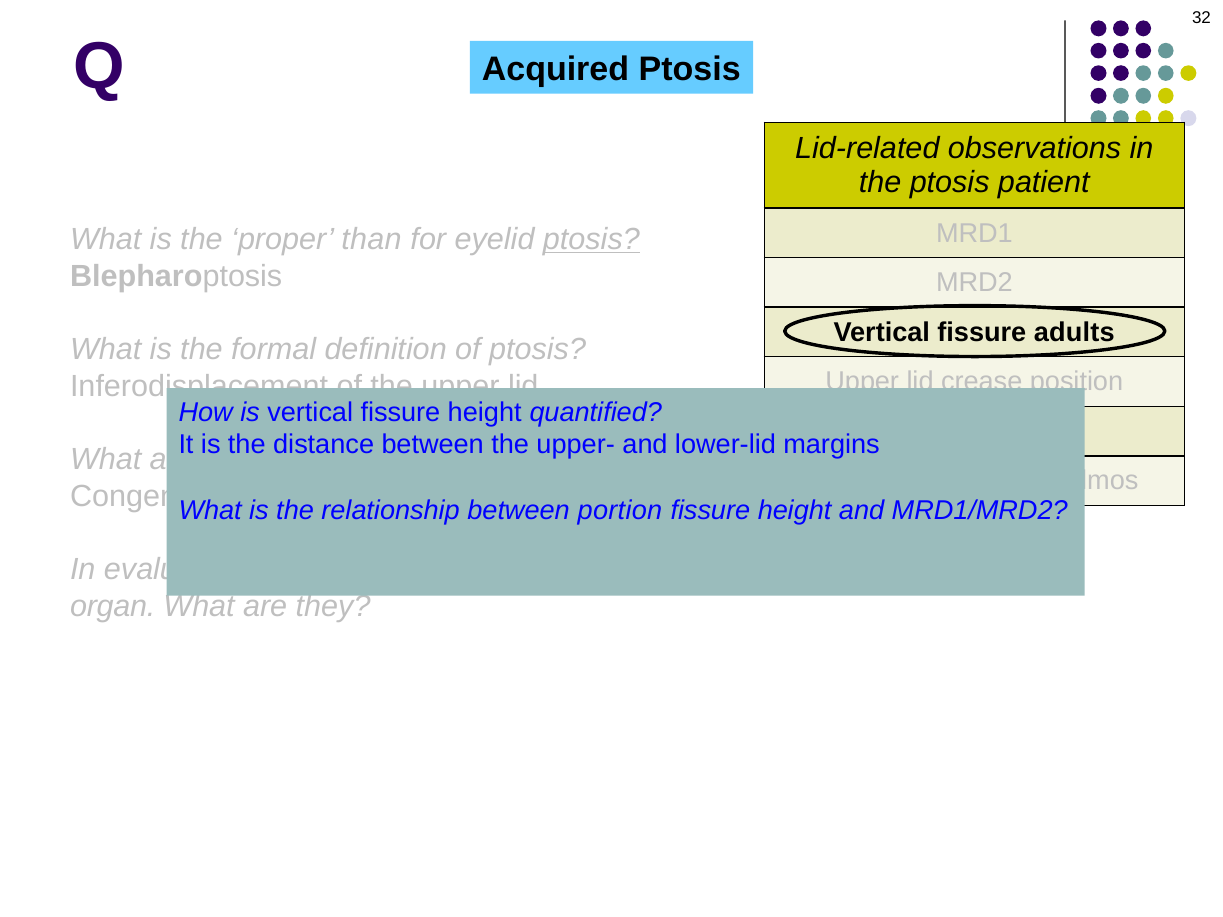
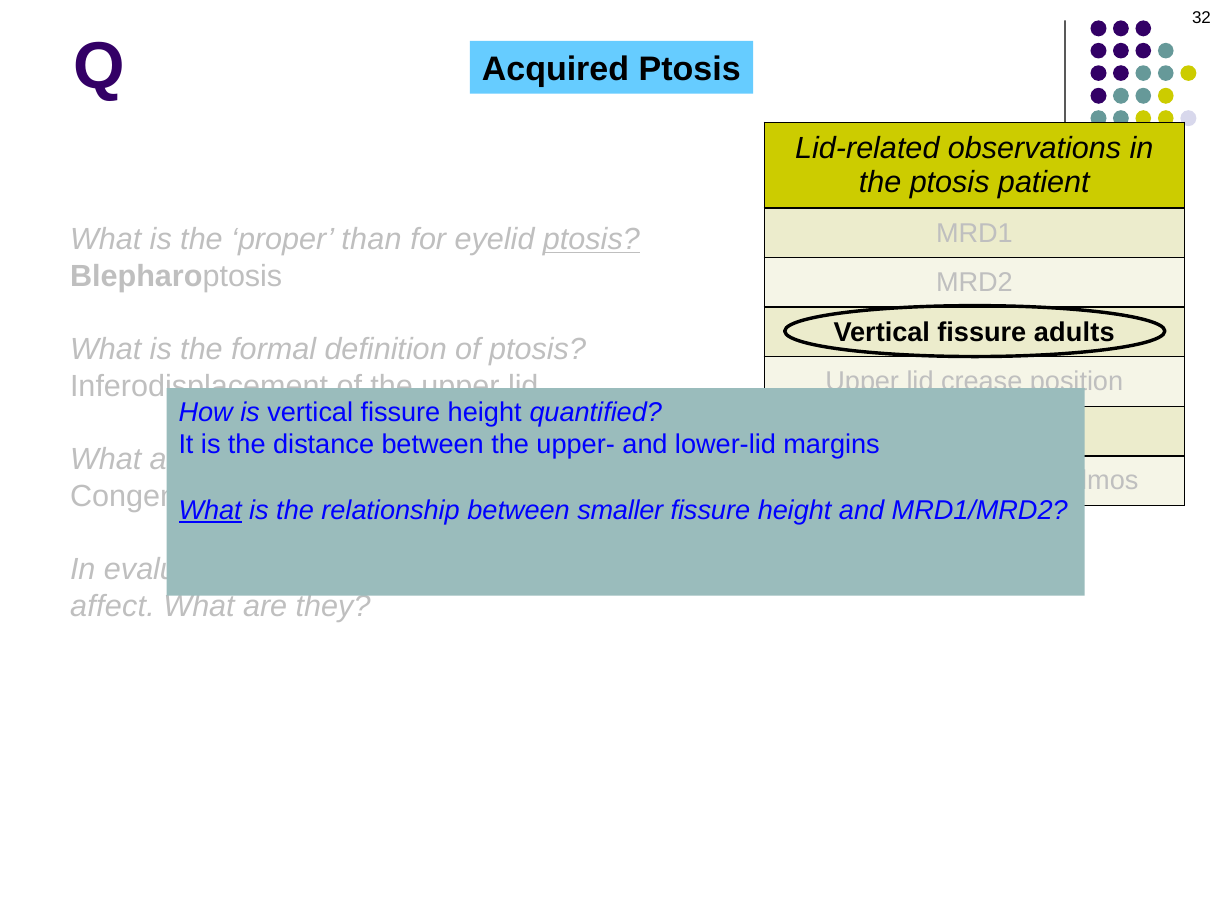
What underline: none -> present (210, 510)
portion: portion -> smaller (620, 510)
organ: organ -> affect (112, 606)
